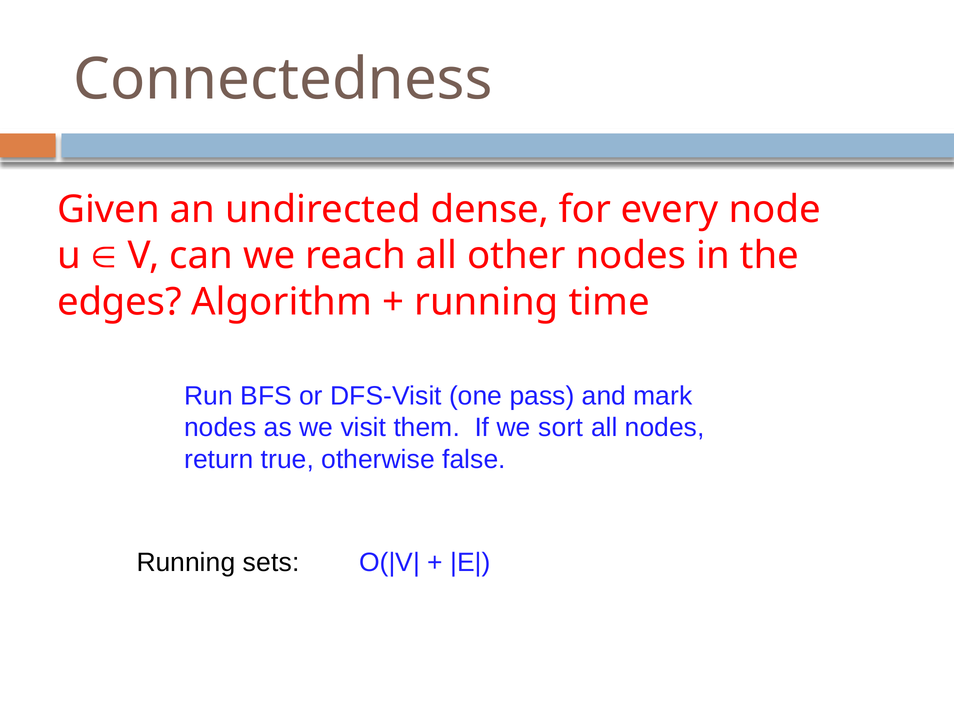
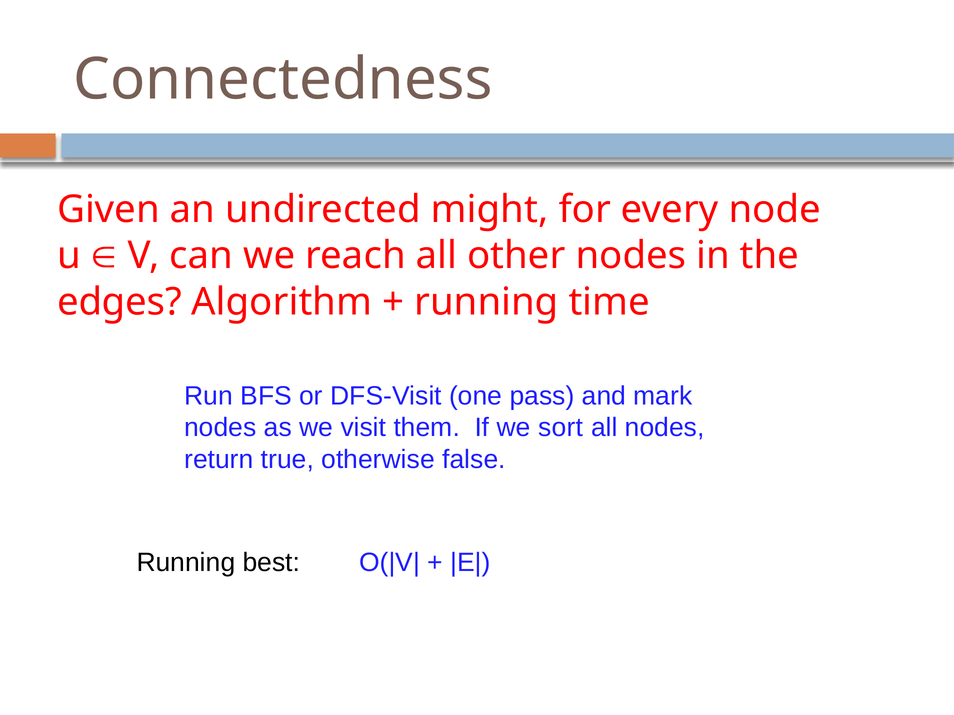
dense: dense -> might (490, 210)
sets: sets -> best (271, 563)
